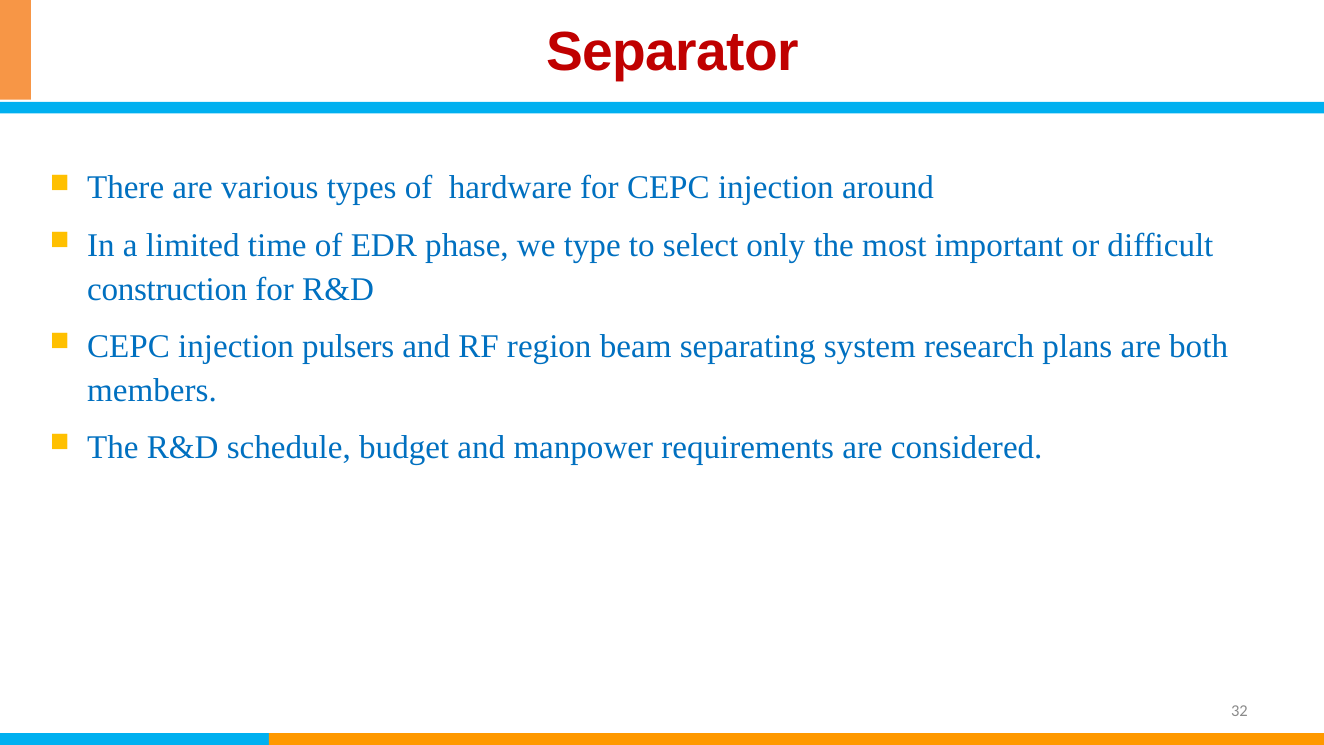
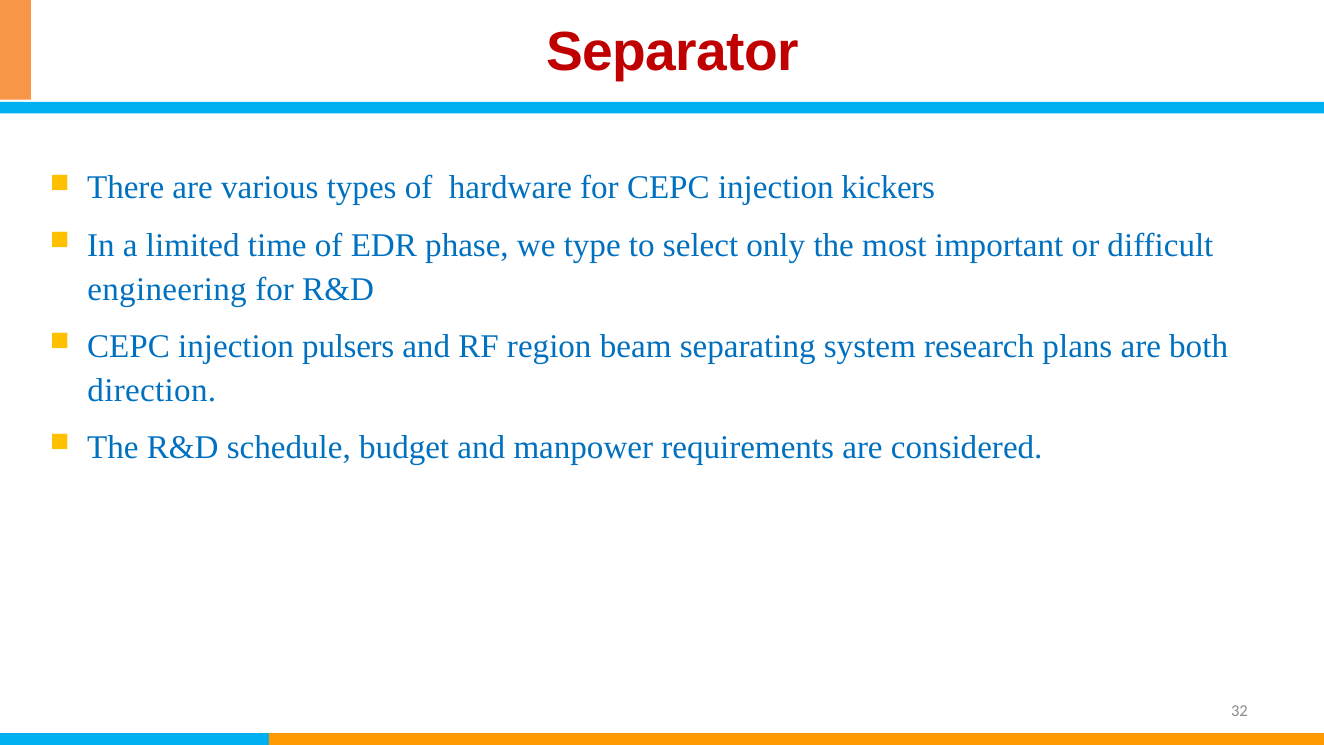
around: around -> kickers (888, 188)
construction: construction -> engineering (167, 289)
members: members -> direction (152, 390)
